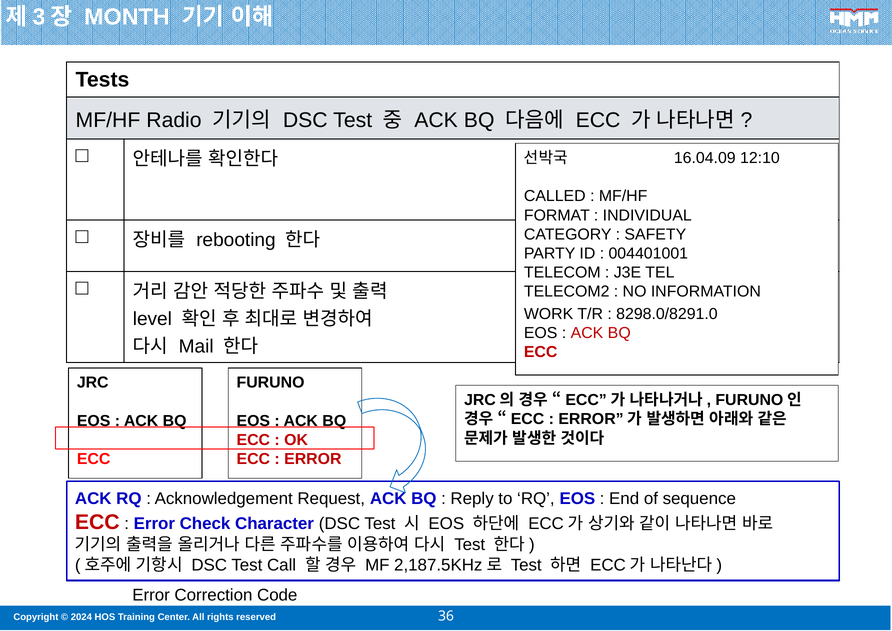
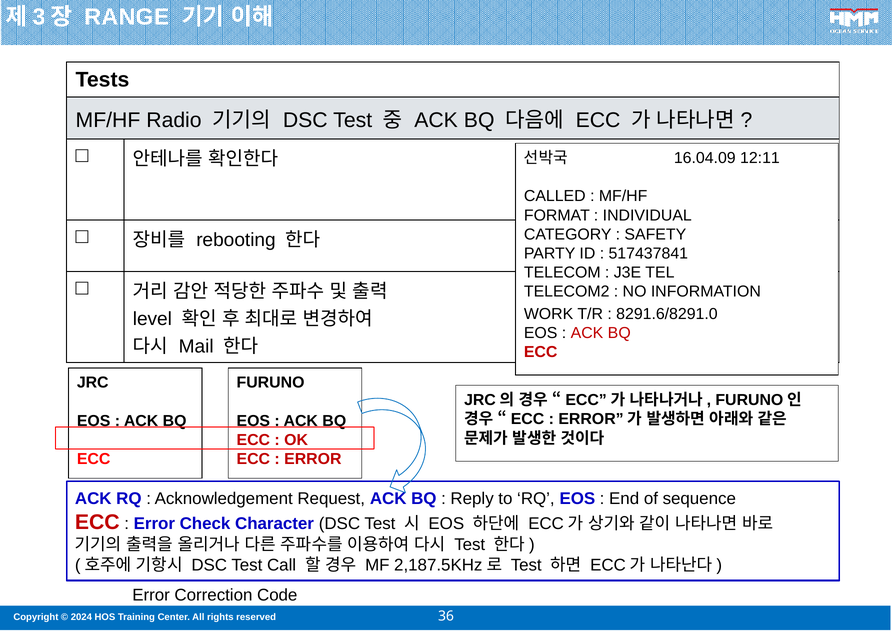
MONTH: MONTH -> RANGE (127, 17)
12:10: 12:10 -> 12:11 (760, 158)
004401001: 004401001 -> 517437841 (648, 253)
8298.0/8291.0: 8298.0/8291.0 -> 8291.6/8291.0 (667, 314)
